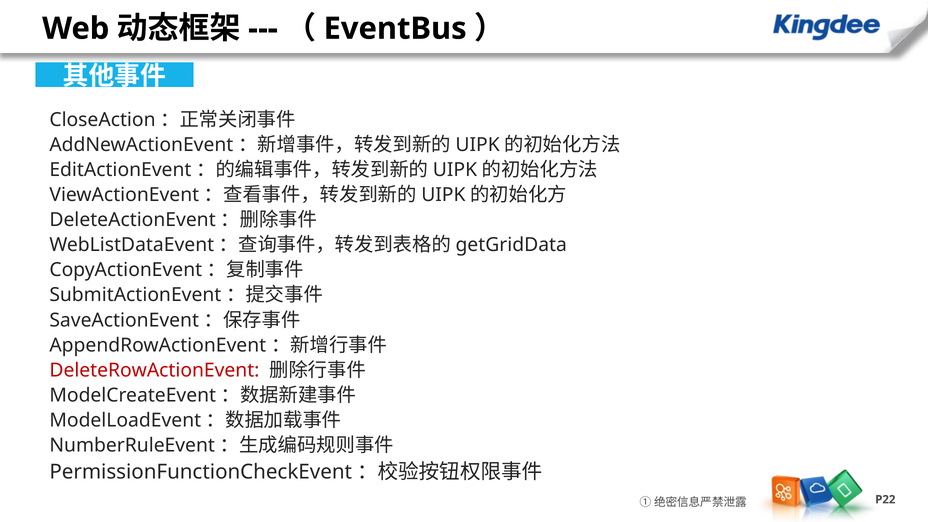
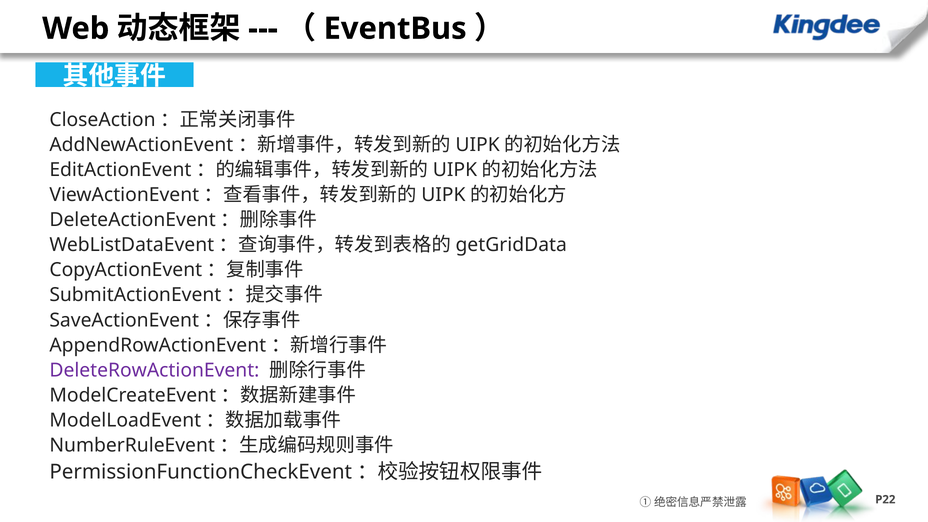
DeleteRowActionEvent colour: red -> purple (154, 370)
